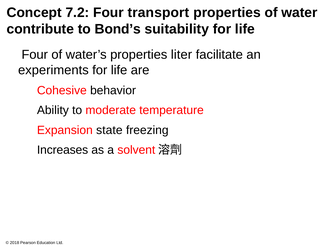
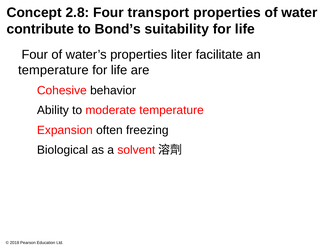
7.2: 7.2 -> 2.8 (77, 13)
experiments: experiments -> temperature (53, 70)
state: state -> often (109, 130)
Increases: Increases -> Biological (63, 150)
